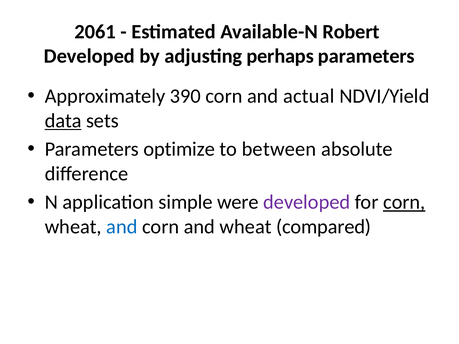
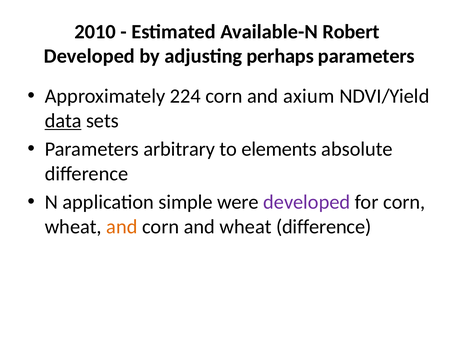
2061: 2061 -> 2010 (95, 32)
390: 390 -> 224 (185, 96)
actual: actual -> axium (309, 96)
optimize: optimize -> arbitrary (179, 149)
between: between -> elements (279, 149)
corn underline: present -> none (404, 202)
and colour: blue -> orange (122, 227)
wheat compared: compared -> difference (324, 227)
